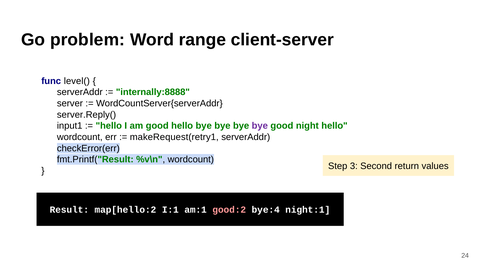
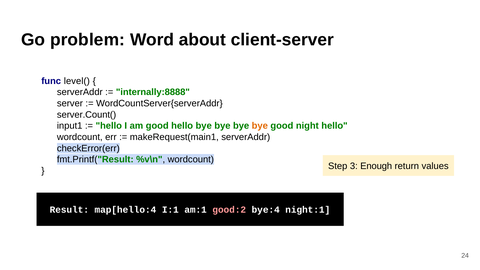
range: range -> about (202, 40)
server.Reply(: server.Reply( -> server.Count( (87, 115)
bye colour: purple -> orange (260, 126)
makeRequest(retry1: makeRequest(retry1 -> makeRequest(main1 (174, 137)
Second: Second -> Enough (376, 166)
map[hello:2: map[hello:2 -> map[hello:4 (125, 210)
